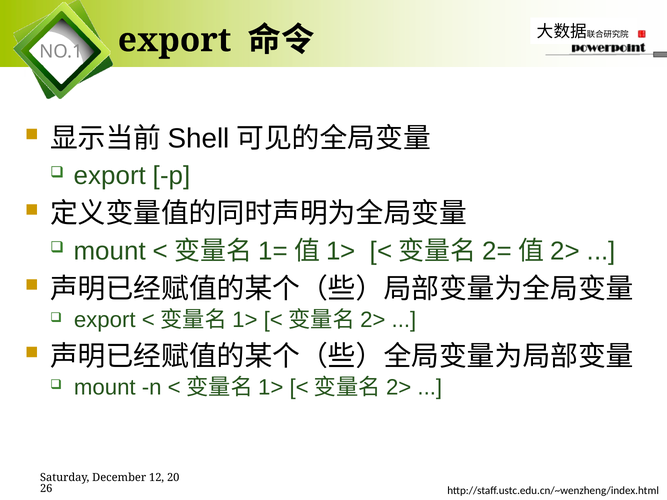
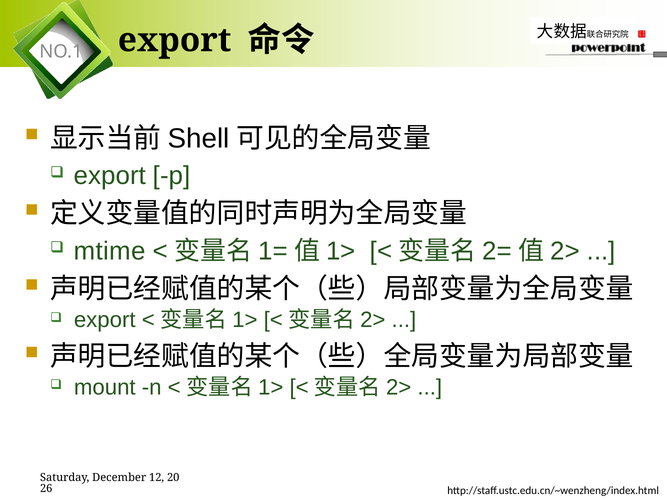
mount: mount -> mtime (110, 251)
